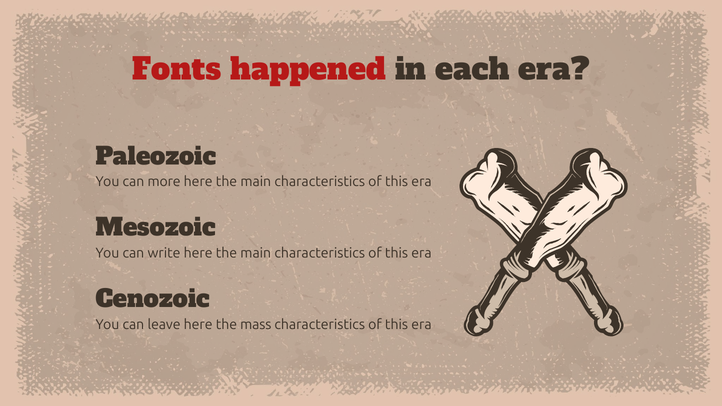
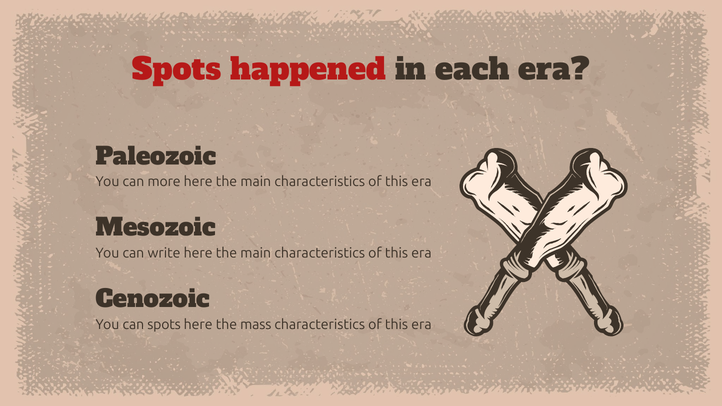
Fonts: Fonts -> Spots (177, 70)
can leave: leave -> spots (164, 325)
